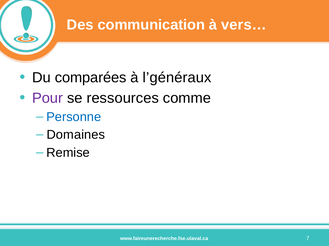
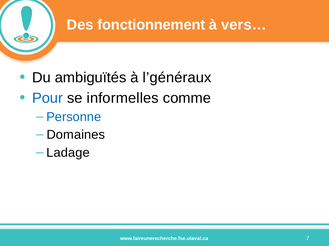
communication: communication -> fonctionnement (151, 25)
comparées: comparées -> ambiguïtés (91, 78)
Pour colour: purple -> blue (48, 98)
ressources: ressources -> informelles (123, 98)
Remise: Remise -> Ladage (68, 153)
